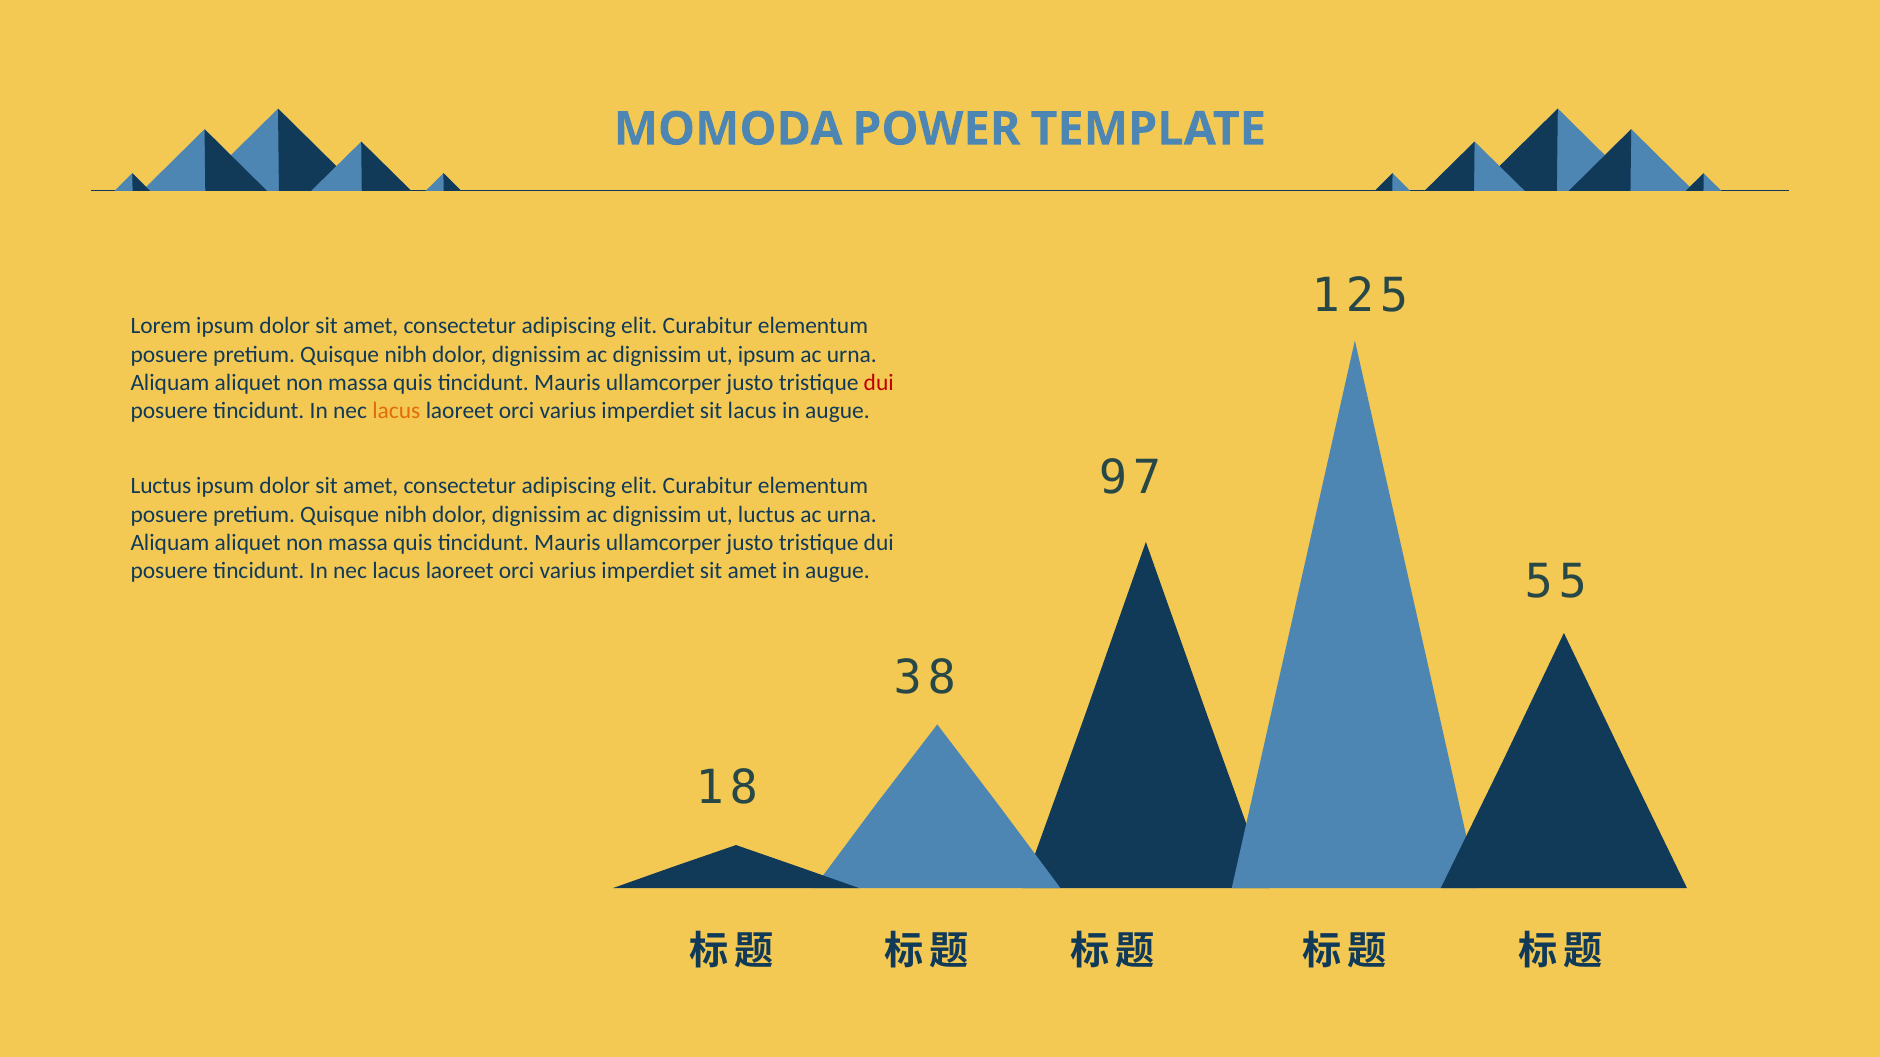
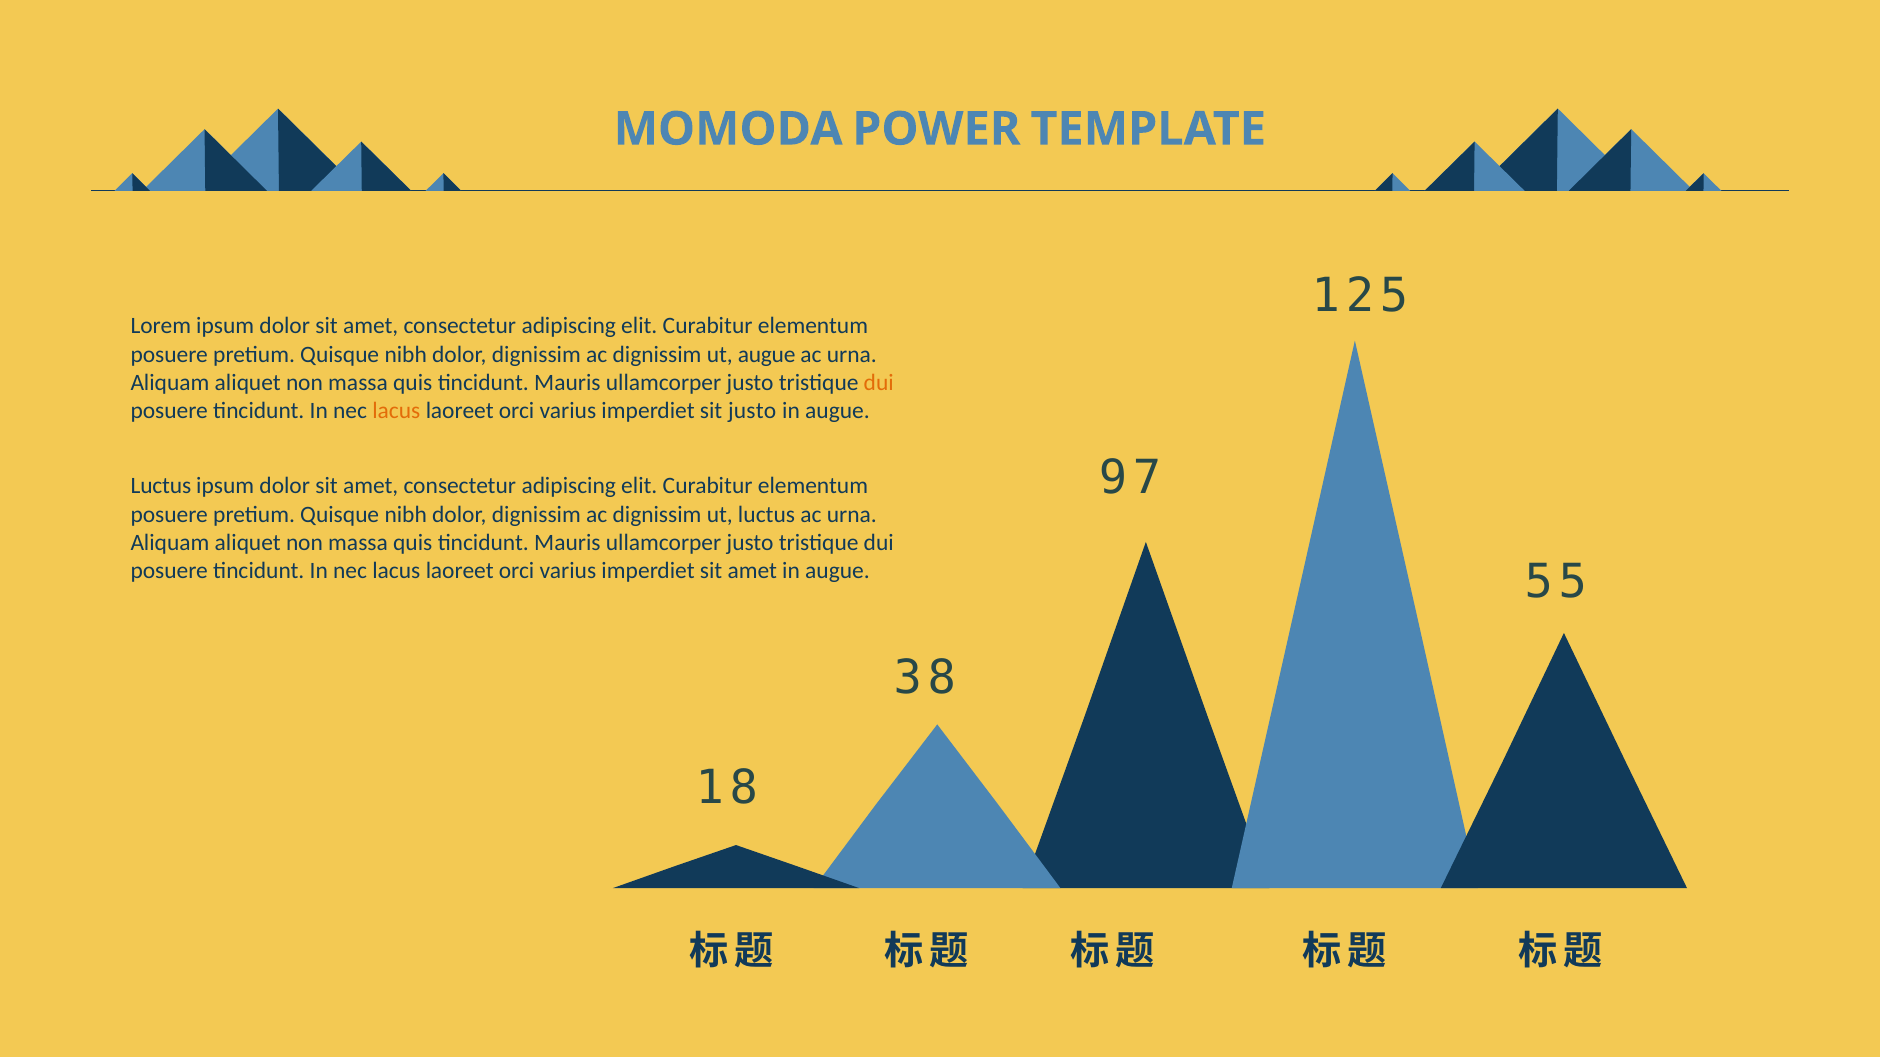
ut ipsum: ipsum -> augue (767, 355)
dui colour: red -> orange (879, 383)
sit lacus: lacus -> justo (752, 411)
